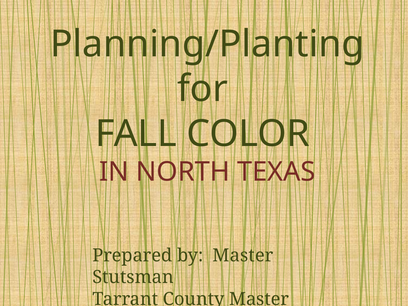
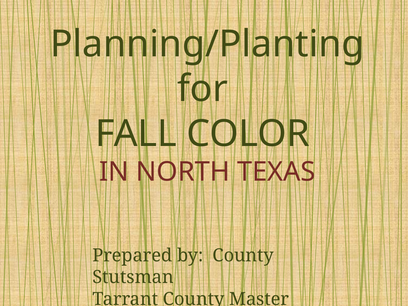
by Master: Master -> County (243, 256)
